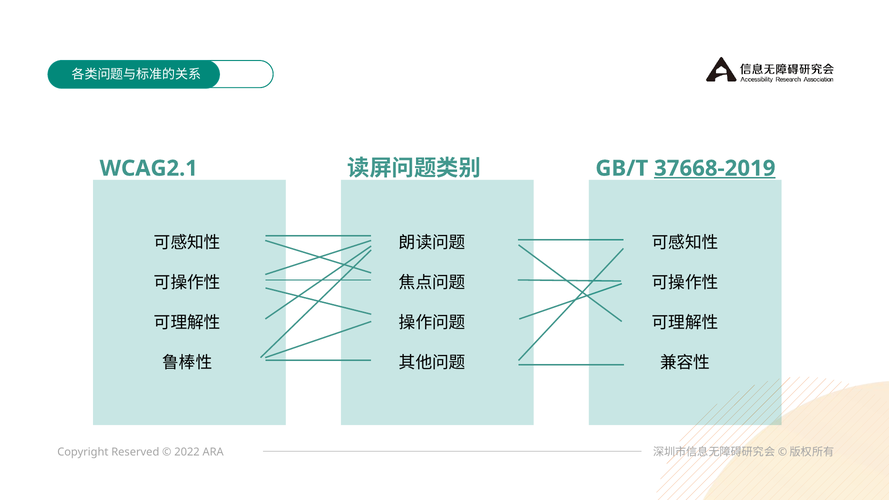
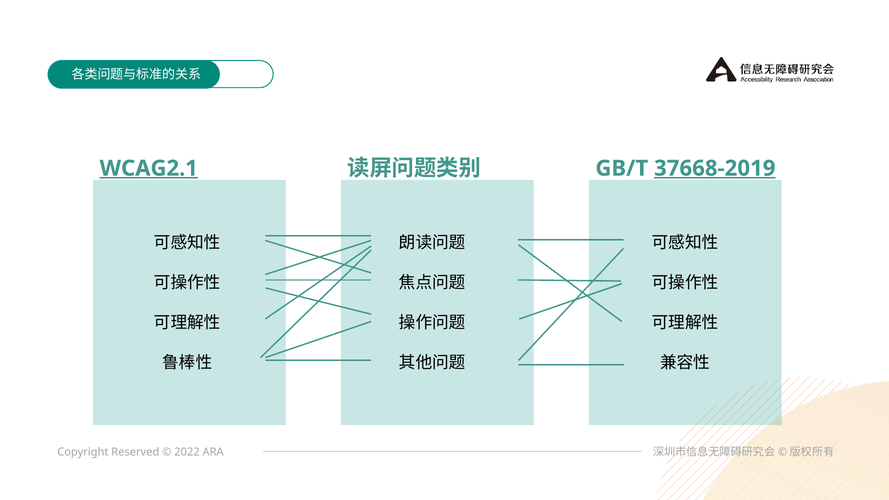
WCAG2.1 underline: none -> present (149, 168)
